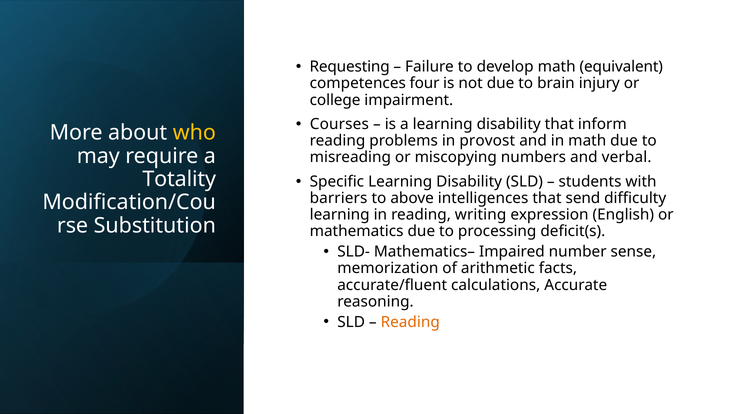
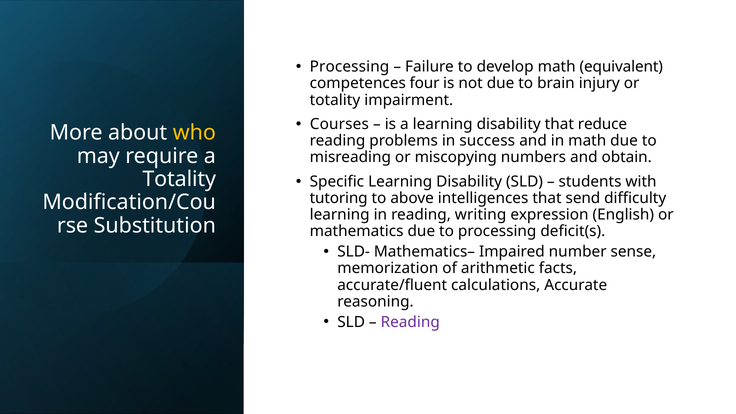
Requesting: Requesting -> Processing (349, 67)
college: college -> totality (335, 100)
inform: inform -> reduce (602, 124)
provost: provost -> success (487, 141)
verbal: verbal -> obtain (627, 157)
barriers: barriers -> tutoring (339, 198)
Reading colour: orange -> purple (410, 322)
